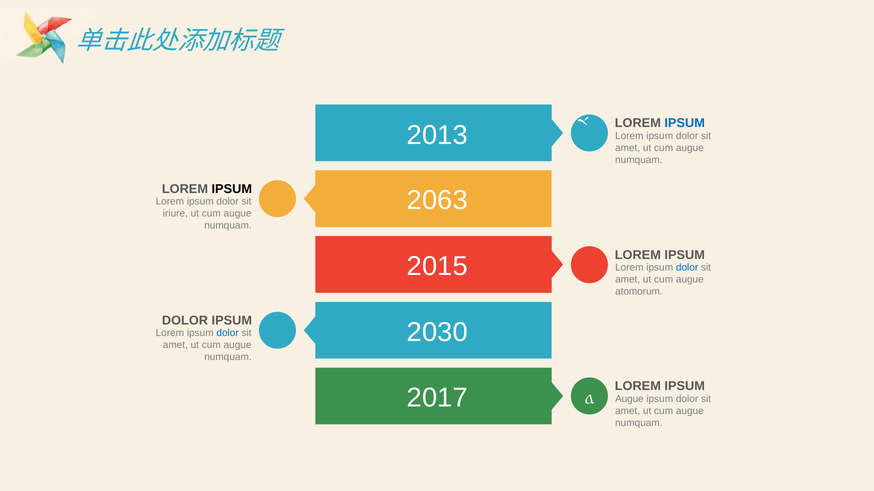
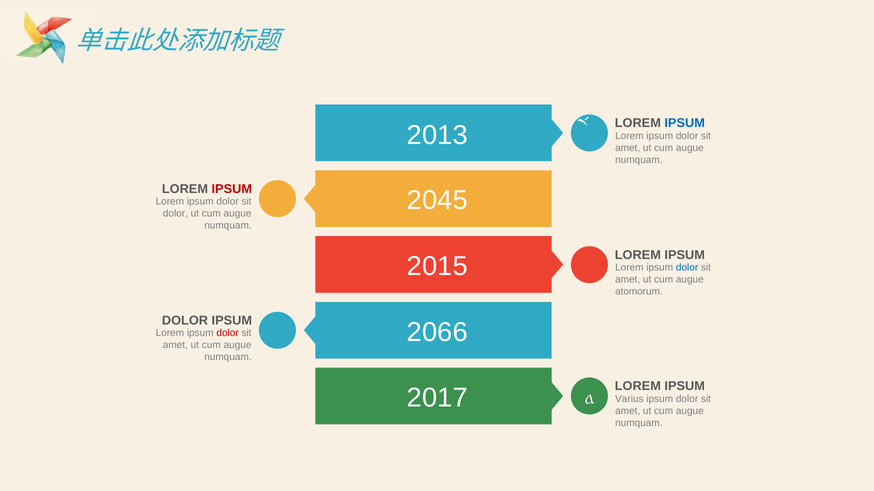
IPSUM colour: black -> red (232, 189)
2063: 2063 -> 2045 (437, 201)
iriure: iriure -> dolor (175, 214)
2030: 2030 -> 2066 (437, 333)
dolor colour: blue -> red (228, 333)
Augue: Augue -> Varius (629, 399)
